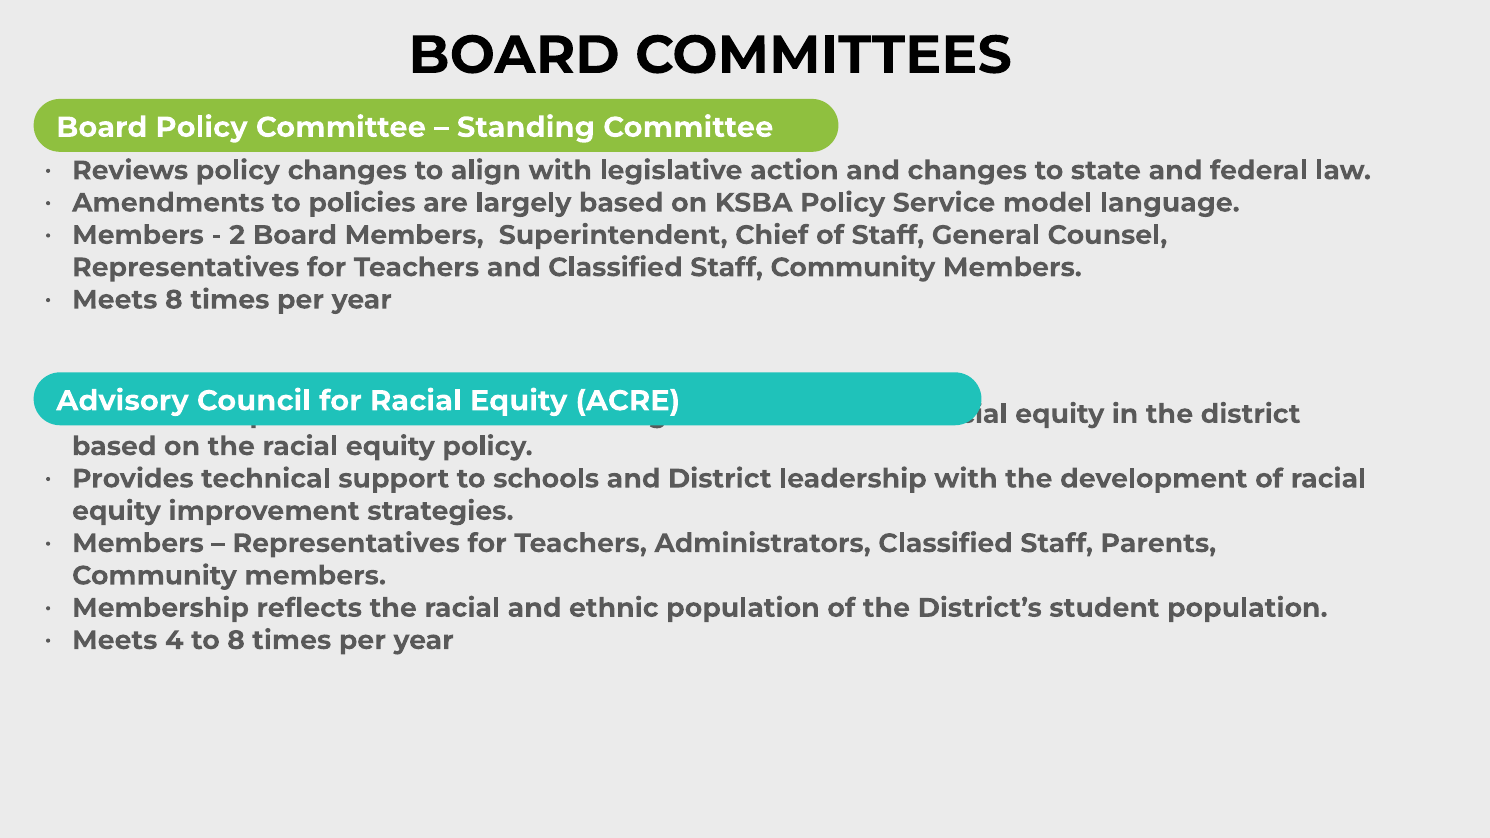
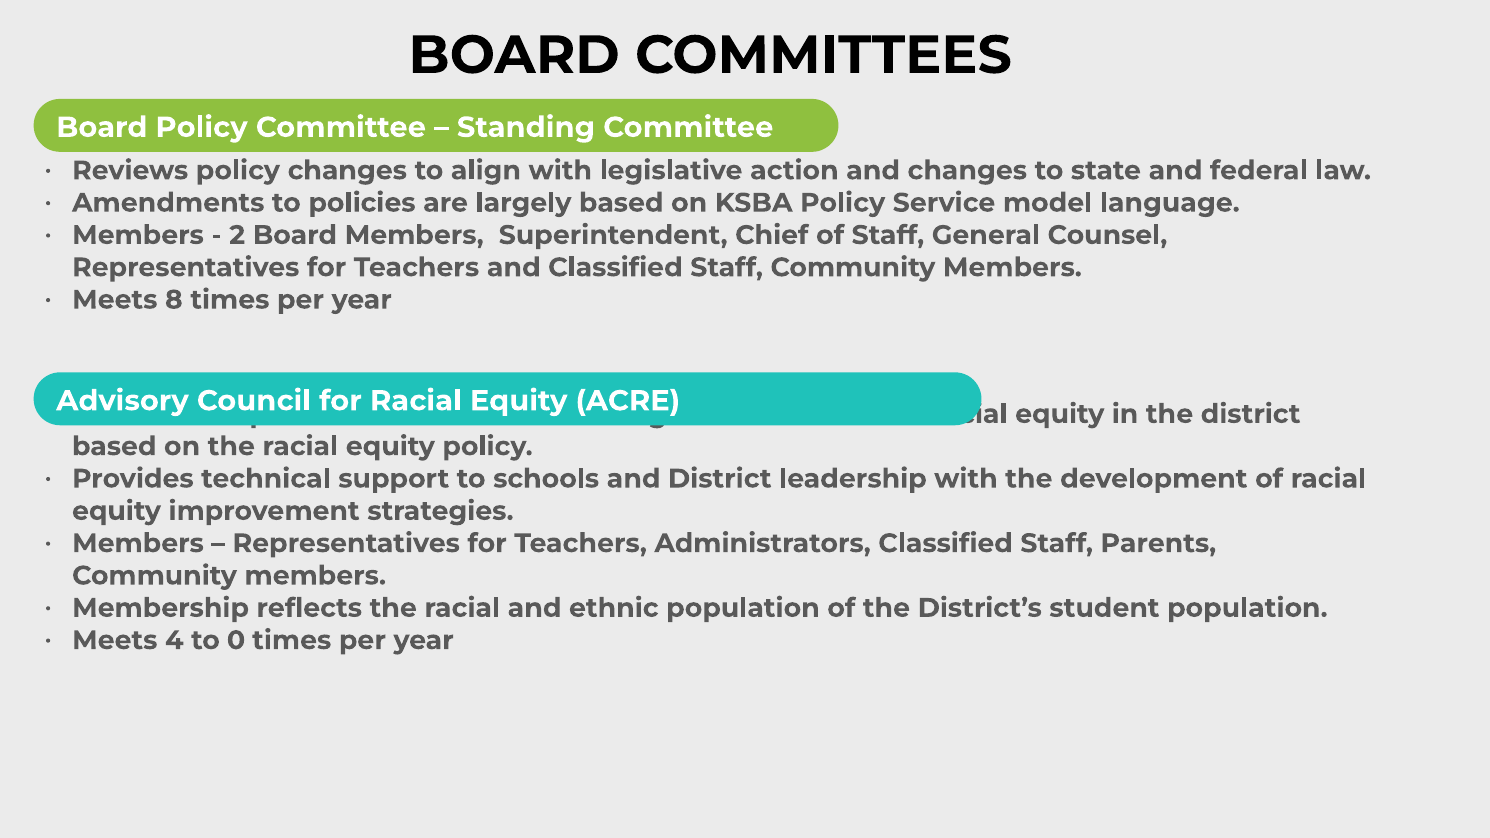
to 8: 8 -> 0 (236, 640)
